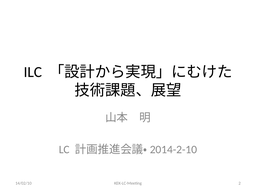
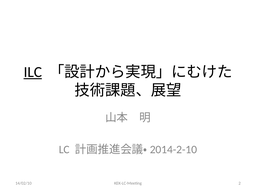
ILC underline: none -> present (33, 72)
